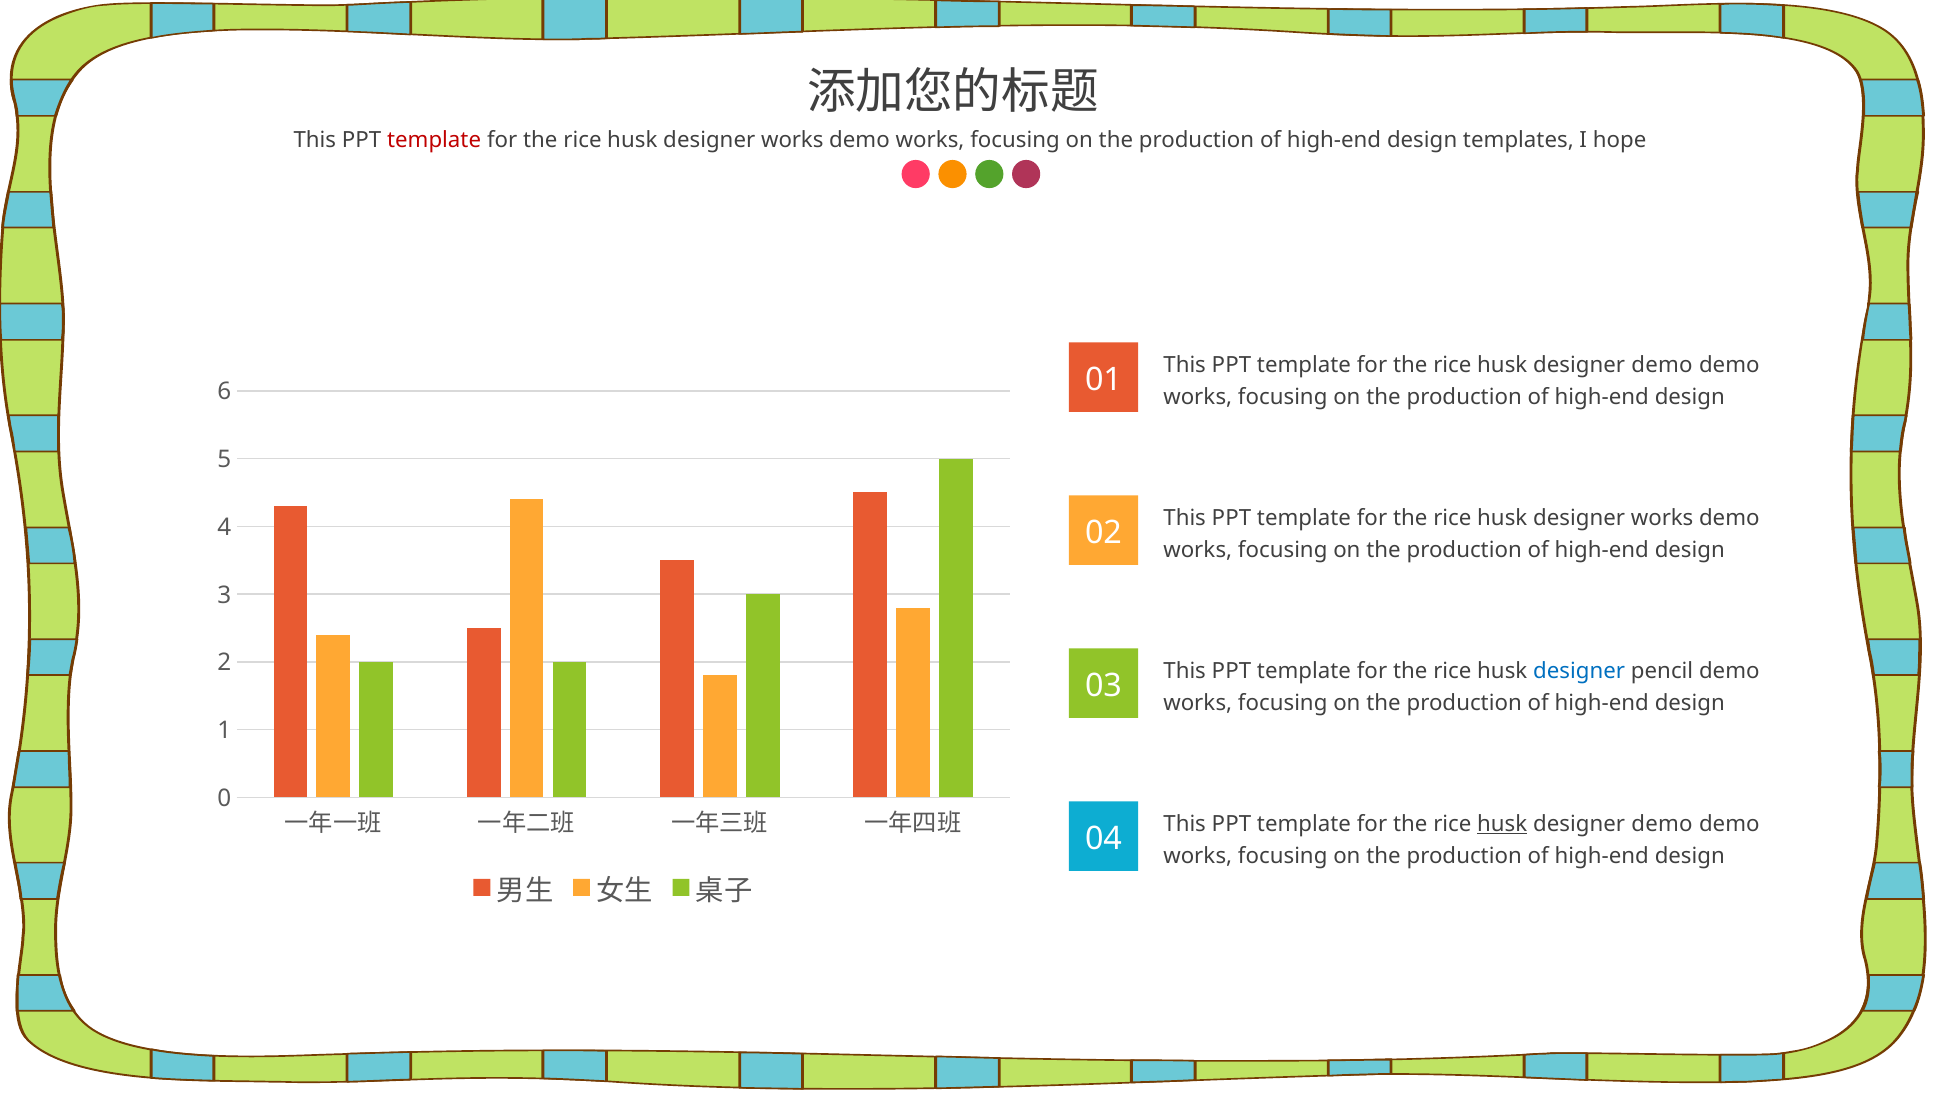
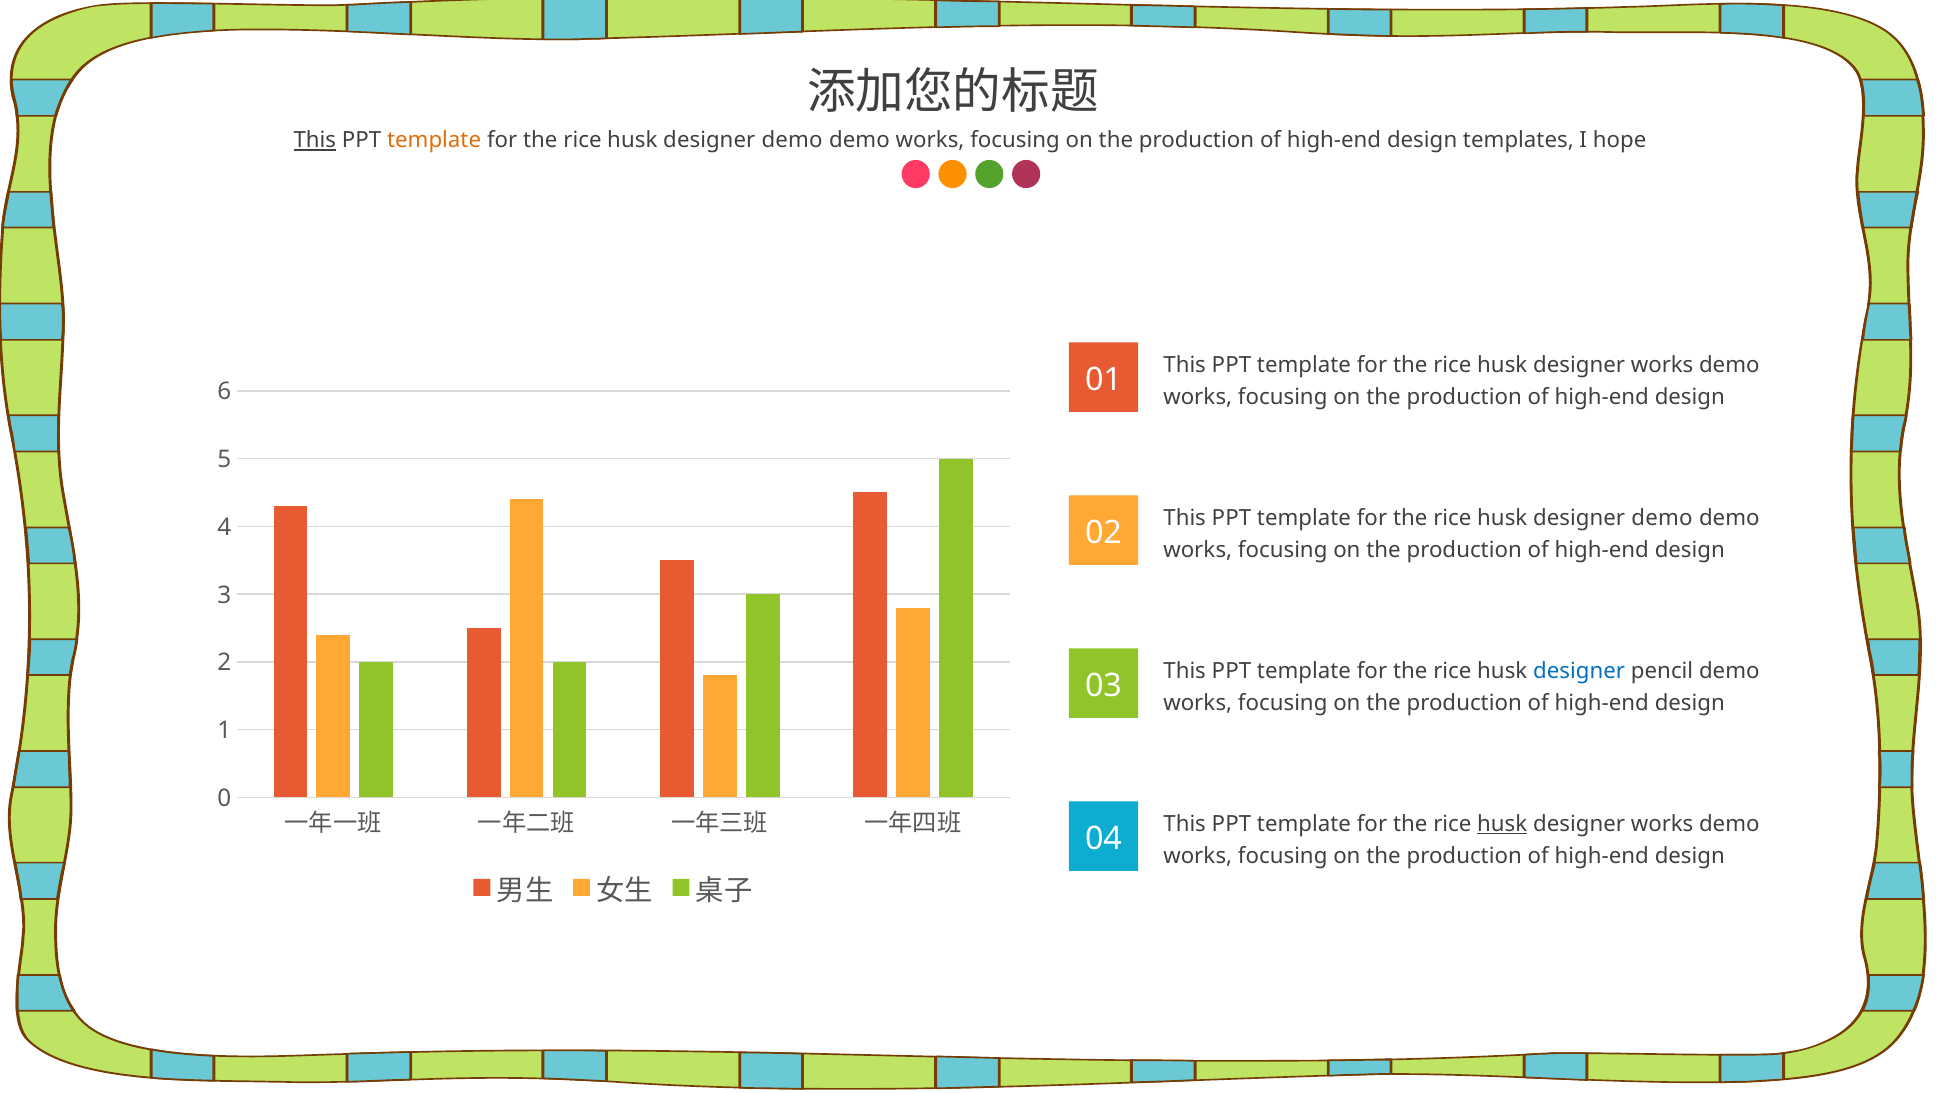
This underline: none -> present (315, 140)
template colour: red -> orange (434, 140)
works: works -> demo (792, 140)
demo: demo -> works (1662, 365)
works: works -> demo (1662, 517)
demo: demo -> works (1662, 823)
